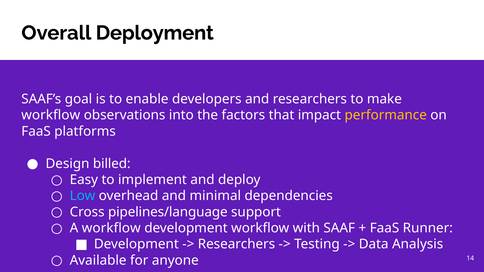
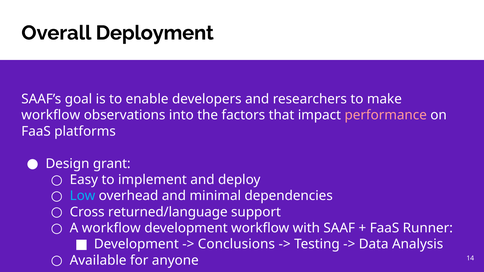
performance colour: yellow -> pink (386, 115)
billed: billed -> grant (112, 164)
pipelines/language: pipelines/language -> returned/language (168, 212)
Researchers: Researchers -> Conclusions (236, 244)
